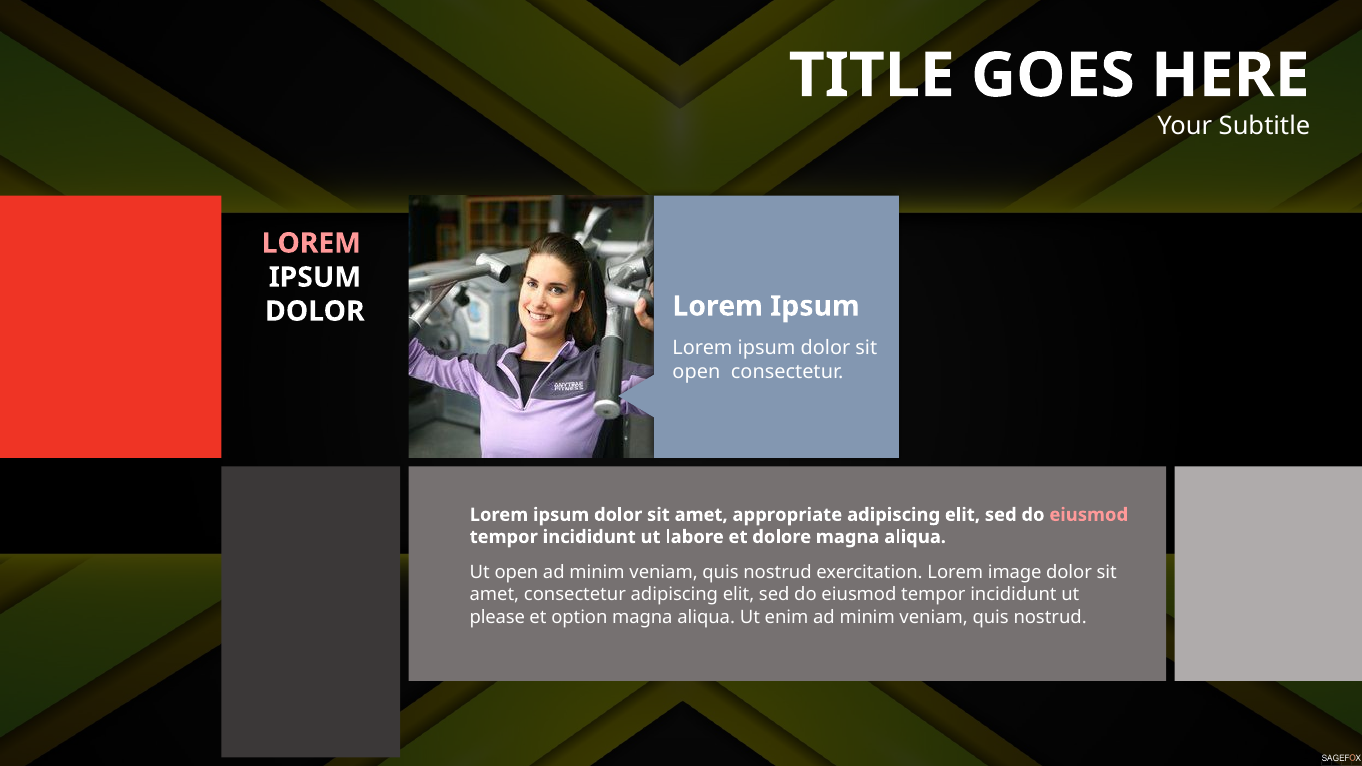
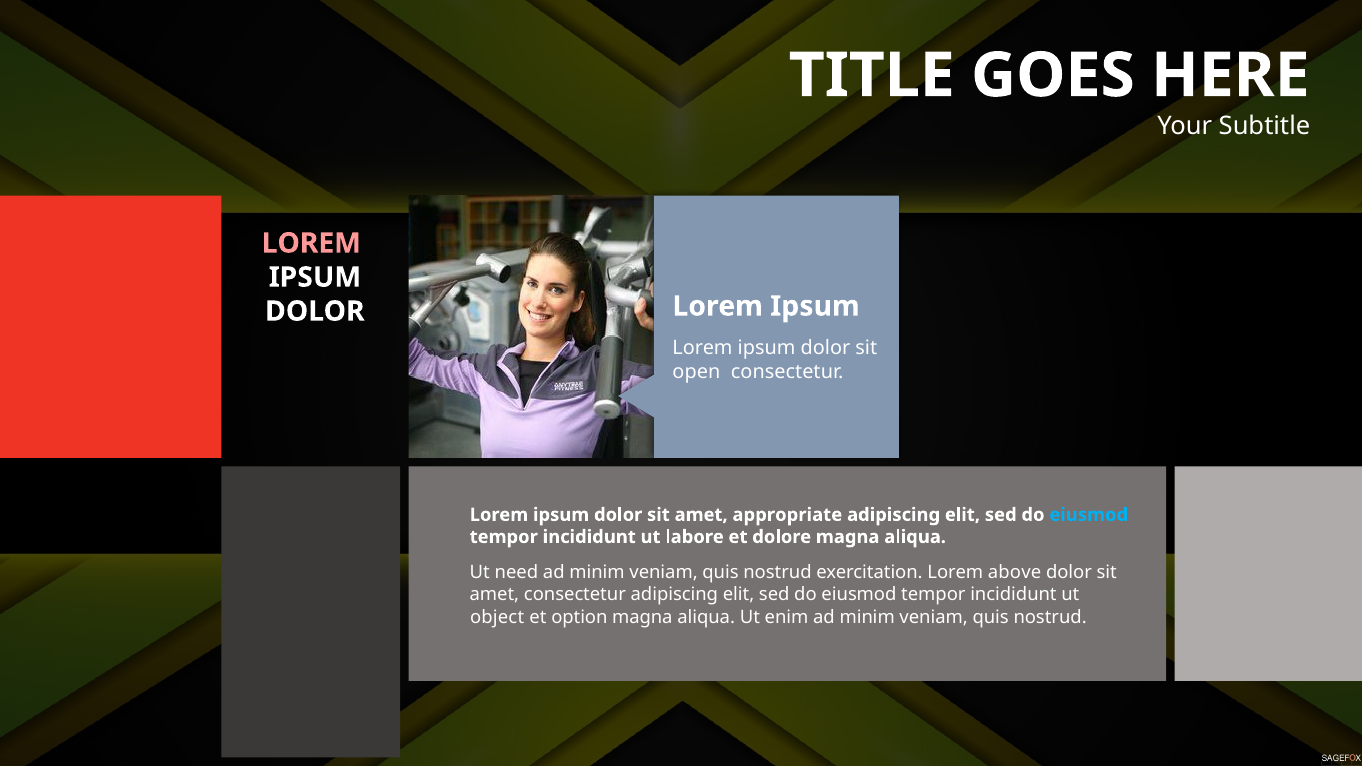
eiusmod colour: pink -> light blue (1089, 515)
Ut open: open -> need (516, 573)
image: image -> above (1015, 573)
please: please -> object (497, 617)
